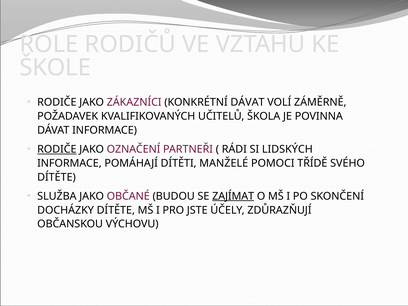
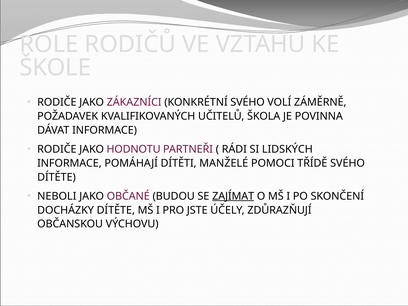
KONKRÉTNÍ DÁVAT: DÁVAT -> SVÉHO (248, 102)
RODIČE underline: present -> none (57, 149)
OZNAČENÍ: OZNAČENÍ -> HODNOTU (134, 149)
SLUŽBA: SLUŽBA -> NEBOLI (57, 196)
